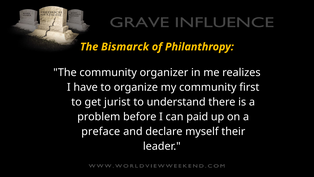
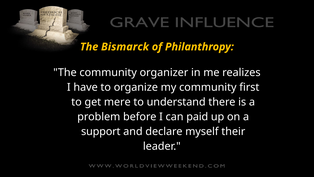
jurist: jurist -> mere (117, 102)
preface: preface -> support (101, 131)
